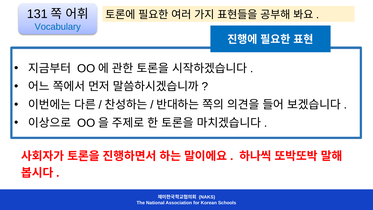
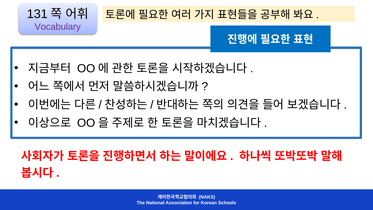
Vocabulary colour: blue -> purple (58, 27)
